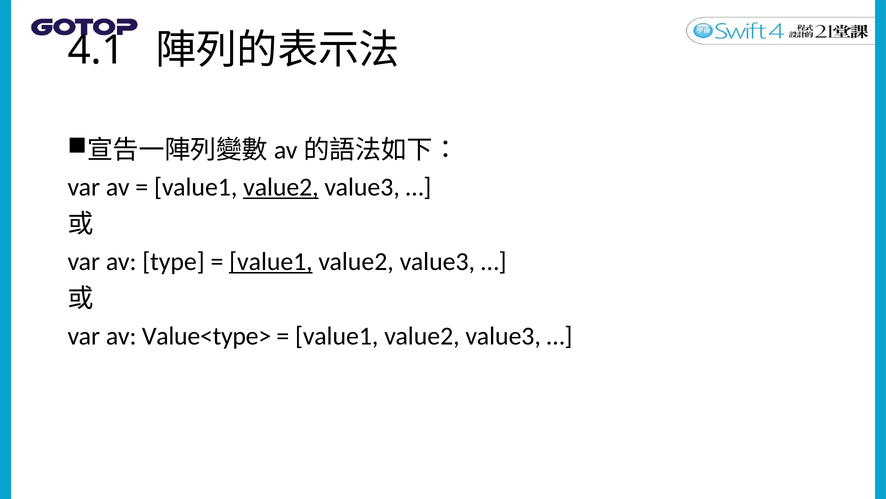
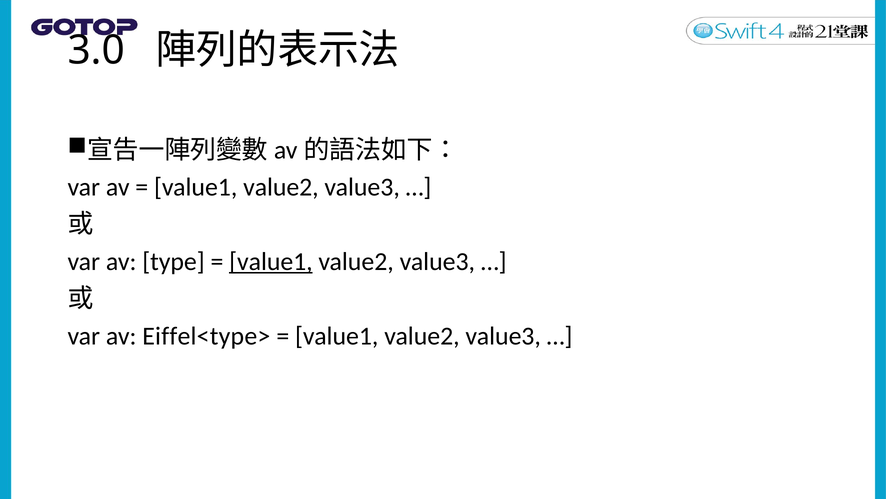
4.1: 4.1 -> 3.0 (96, 50)
value2 underline: present -> none (281, 187)
Value<type>: Value<type> -> Eiffel<type> (206, 336)
